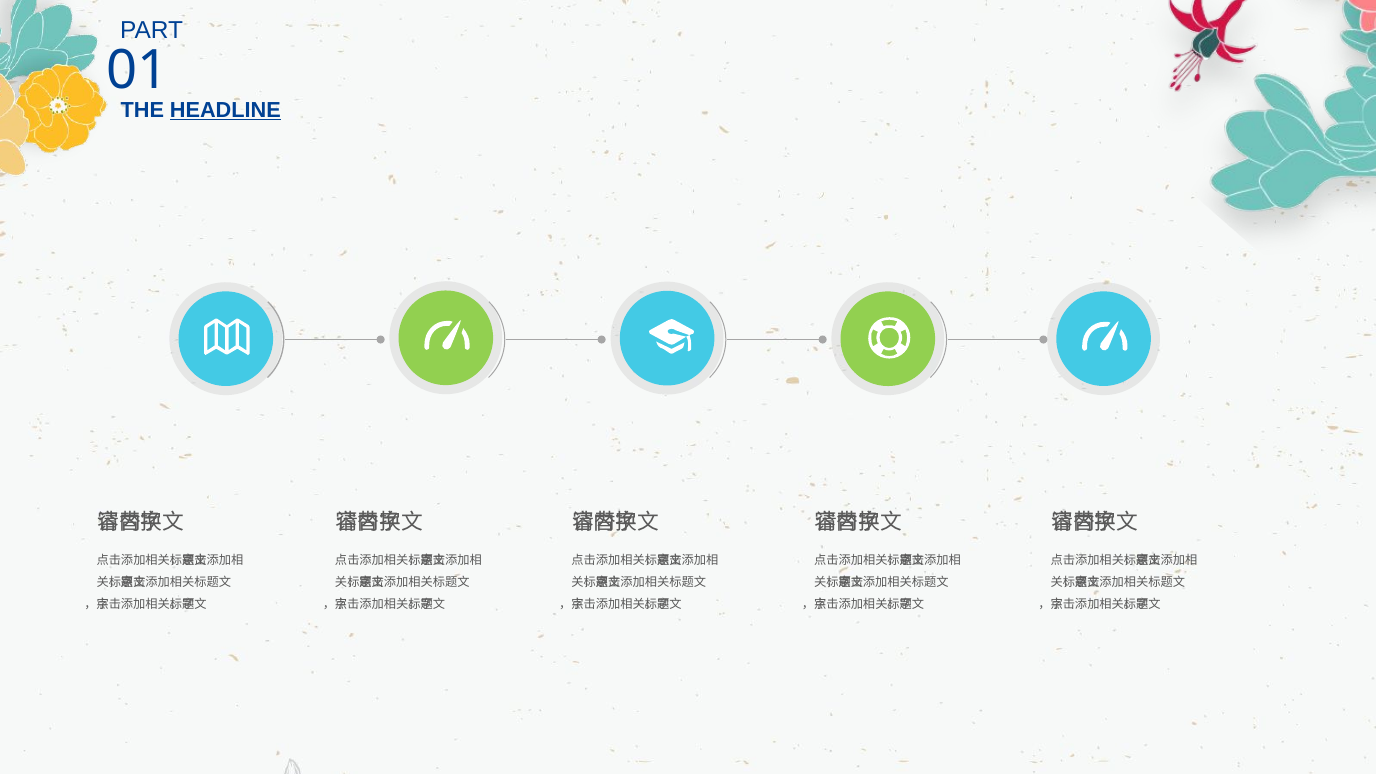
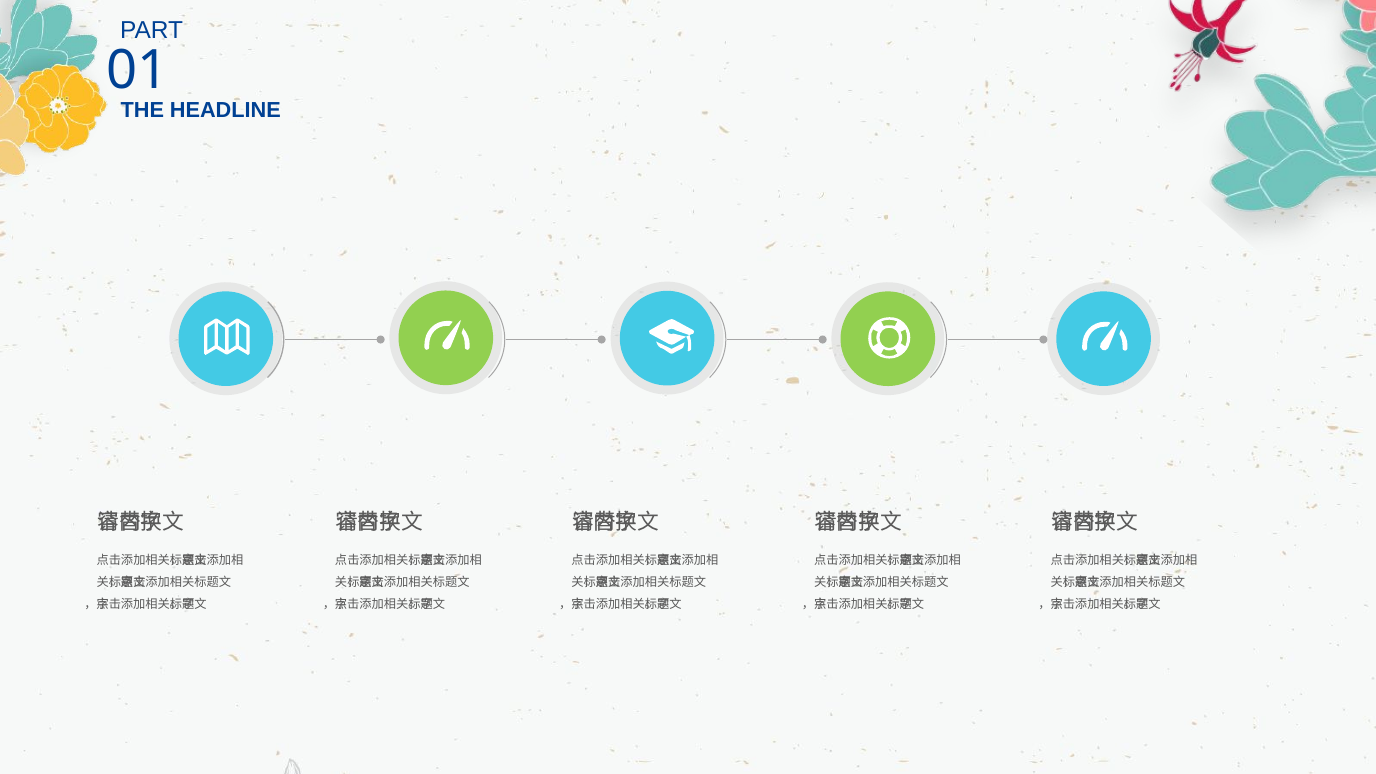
HEADLINE underline: present -> none (225, 110)
